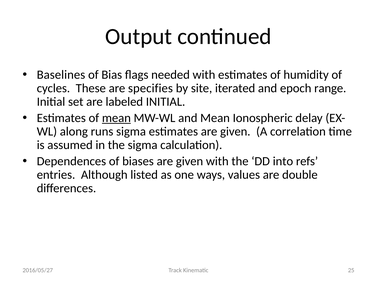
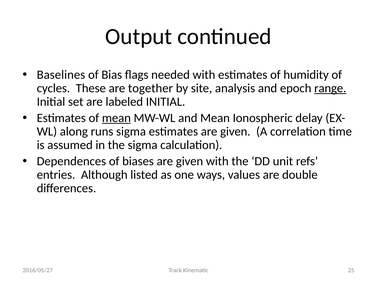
specifies: specifies -> together (150, 88)
iterated: iterated -> analysis (235, 88)
range underline: none -> present (330, 88)
into: into -> unit (283, 161)
